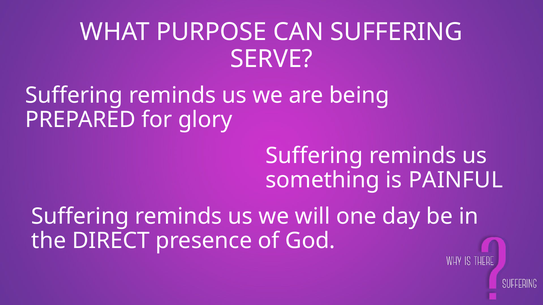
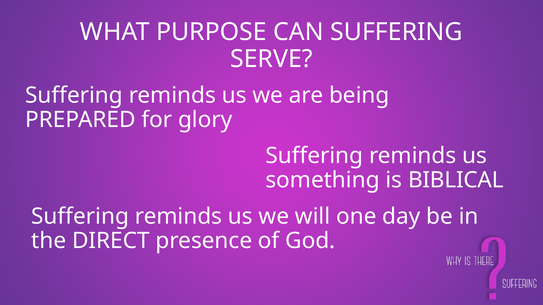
PAINFUL: PAINFUL -> BIBLICAL (456, 180)
